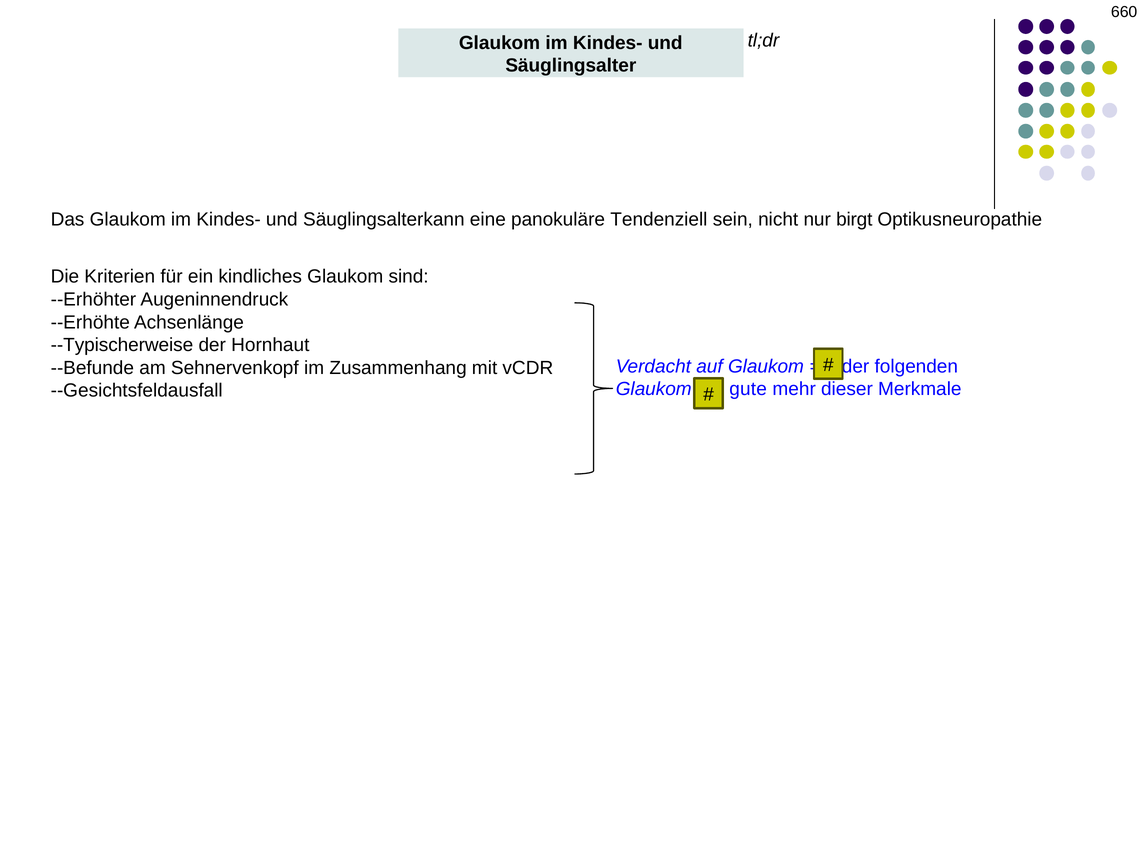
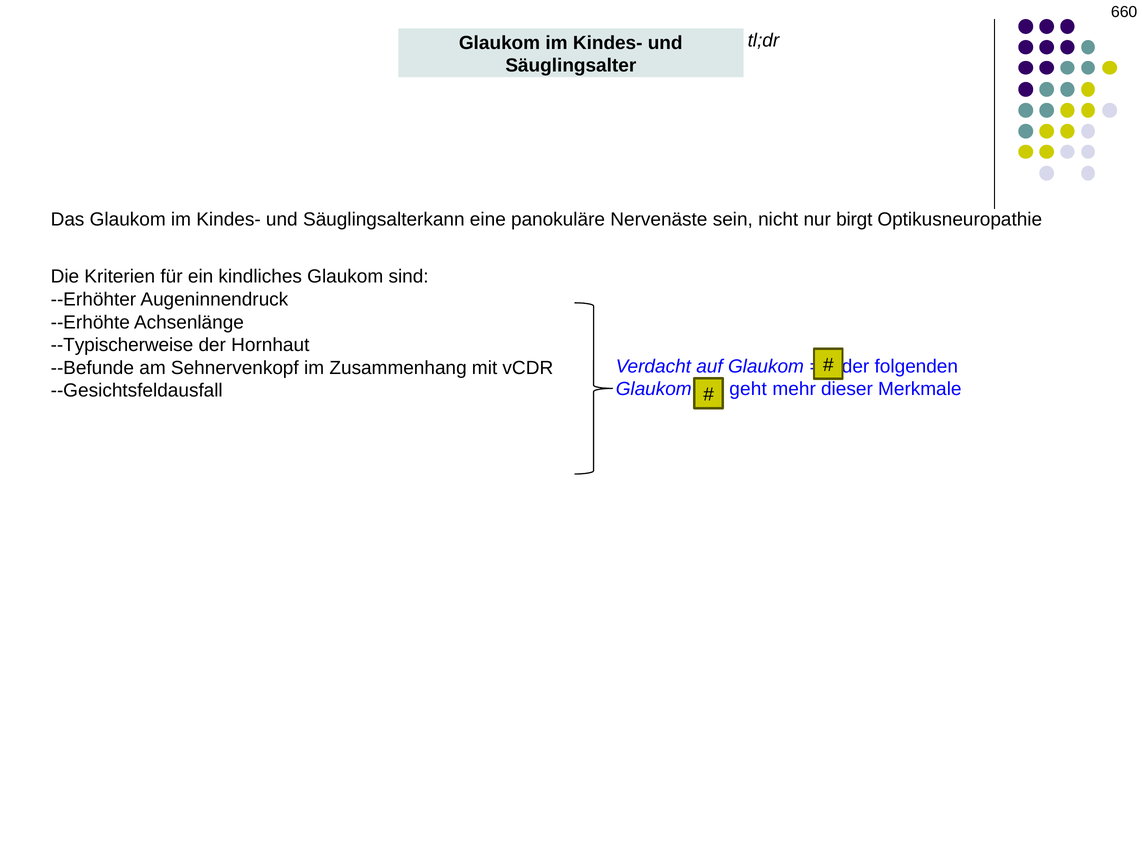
Tendenziell: Tendenziell -> Nervenäste (659, 220)
gute: gute -> geht (748, 389)
